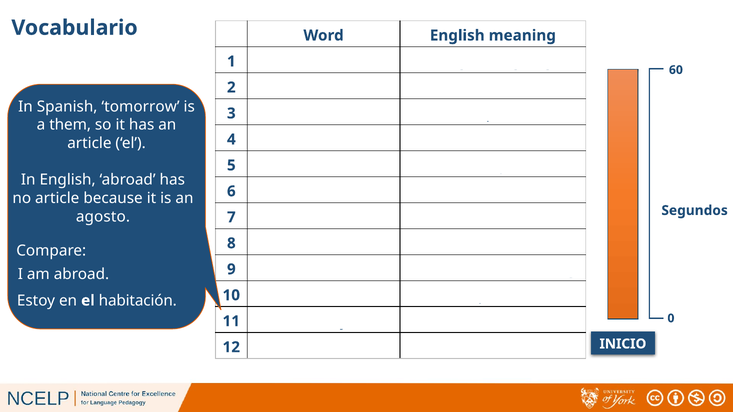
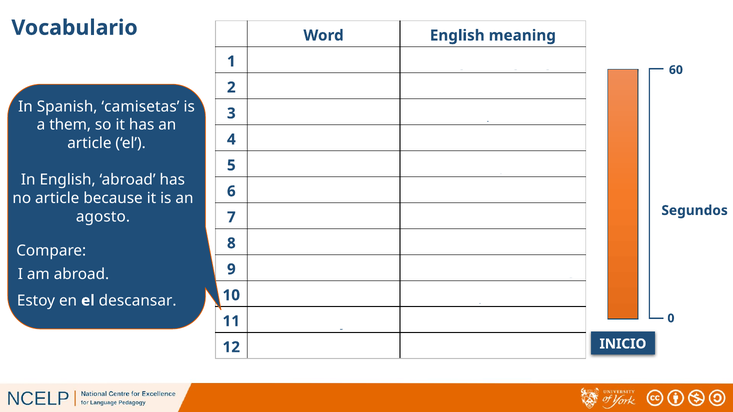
Spanish tomorrow: tomorrow -> camisetas (140, 107)
habitación: habitación -> descansar (138, 301)
